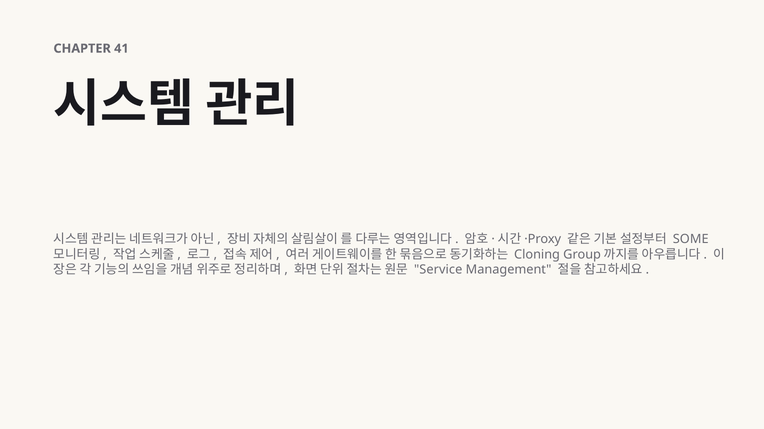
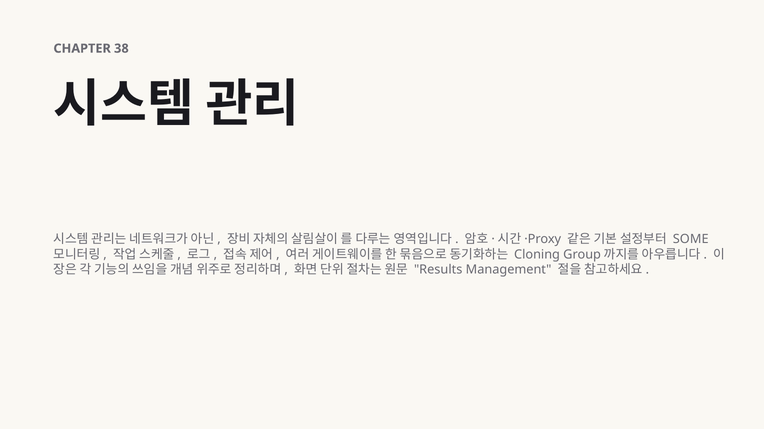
41: 41 -> 38 (121, 49)
Service: Service -> Results (438, 270)
